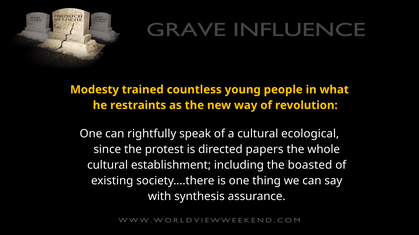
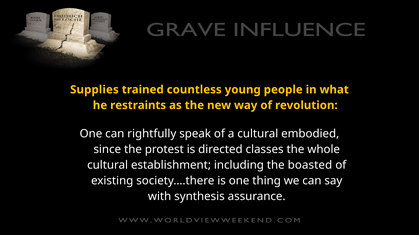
Modesty: Modesty -> Supplies (94, 90)
ecological: ecological -> embodied (310, 134)
papers: papers -> classes (265, 150)
